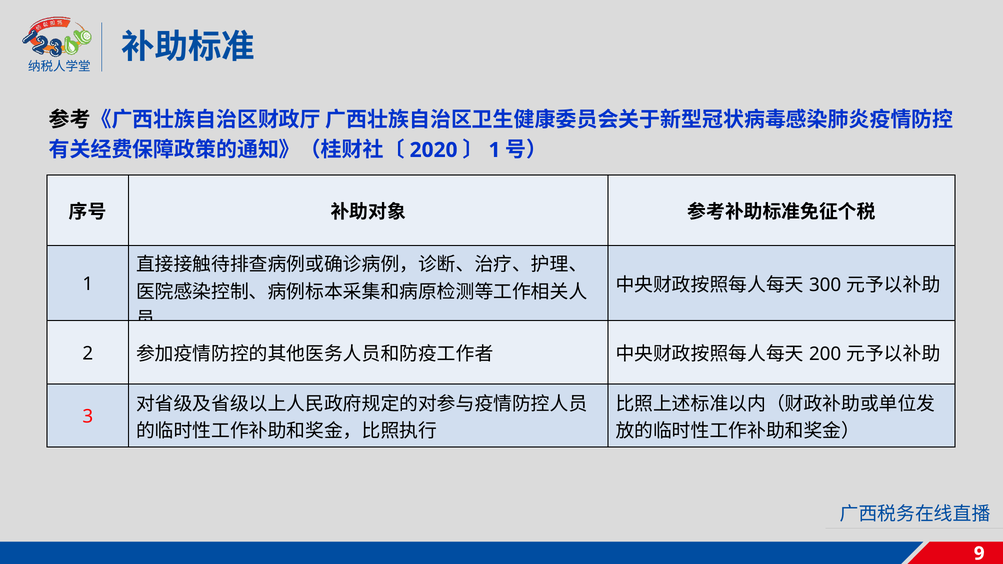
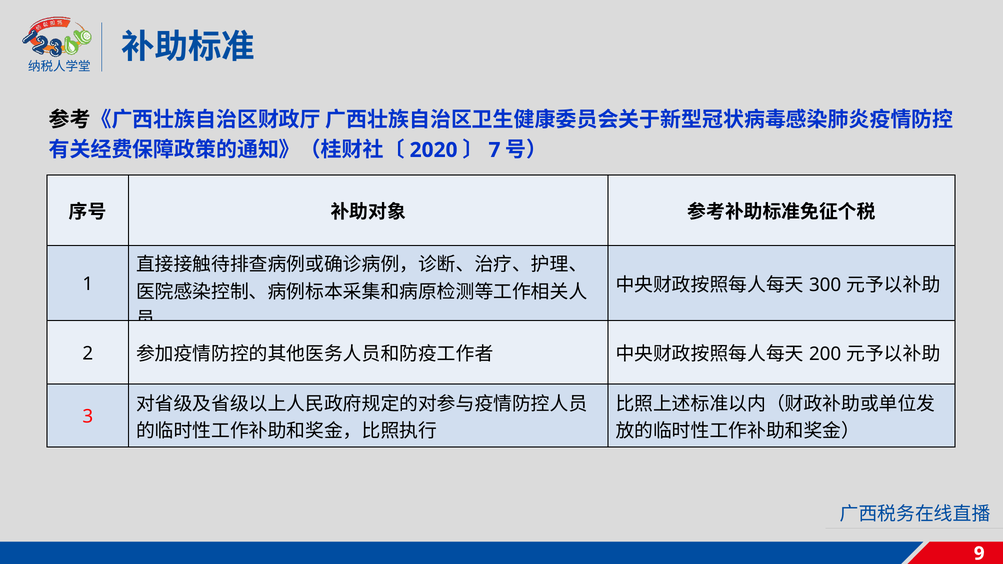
1: 1 -> 7 (494, 150)
